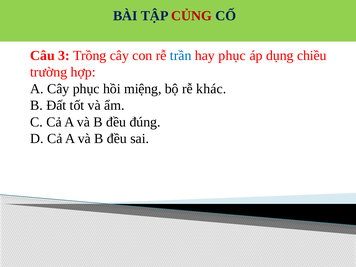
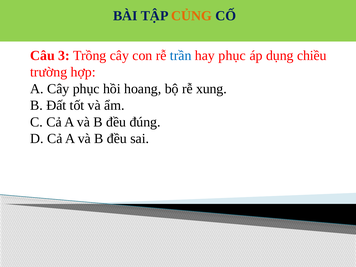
CỦNG colour: red -> orange (191, 16)
miệng: miệng -> hoang (143, 89)
khác: khác -> xung (211, 89)
